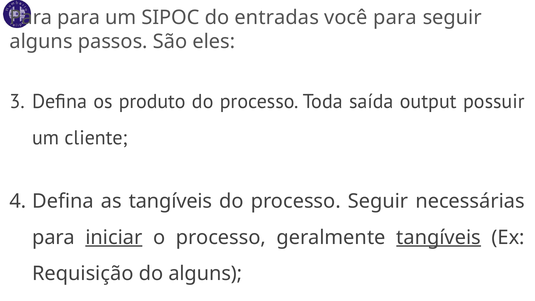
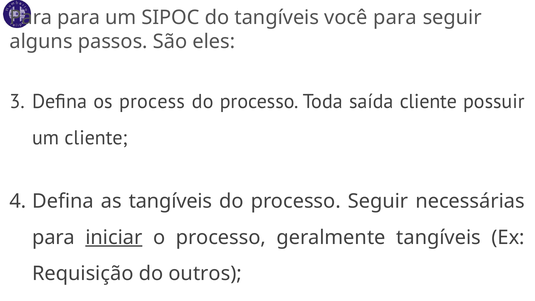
do entradas: entradas -> tangíveis (277, 17)
produto: produto -> process (152, 102)
saída output: output -> cliente (428, 102)
tangíveis underline: present -> none (439, 237)
do alguns: alguns -> outros (205, 274)
